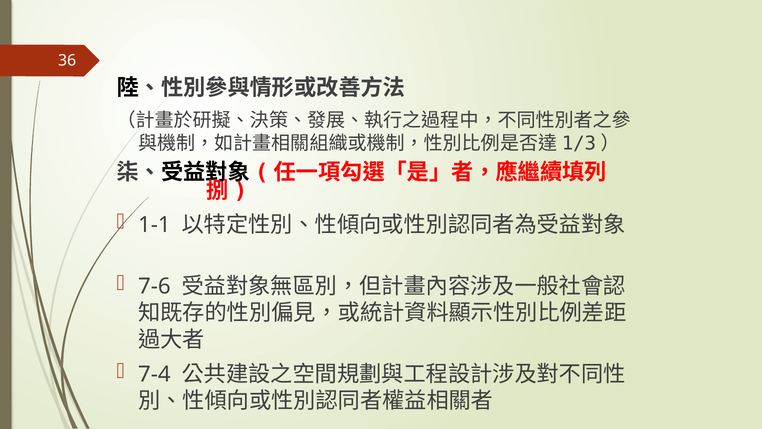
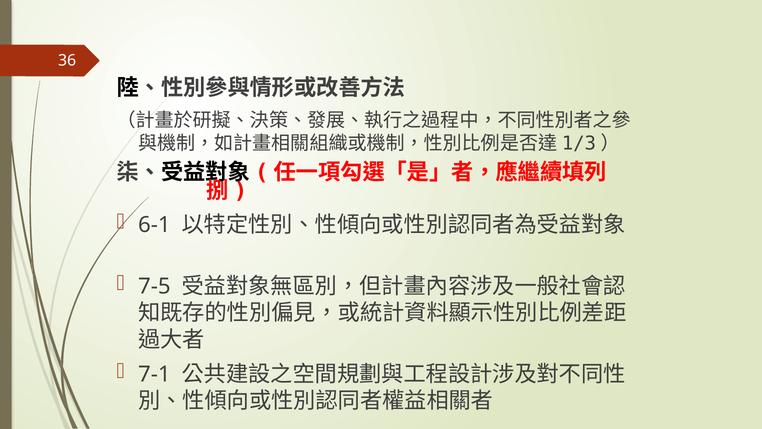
1-1: 1-1 -> 6-1 (154, 225)
7-6: 7-6 -> 7-5 (154, 286)
7-4: 7-4 -> 7-1 (154, 374)
